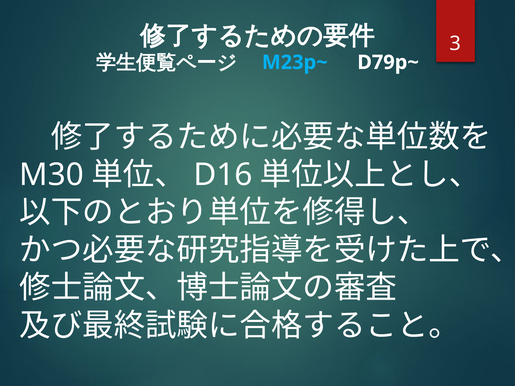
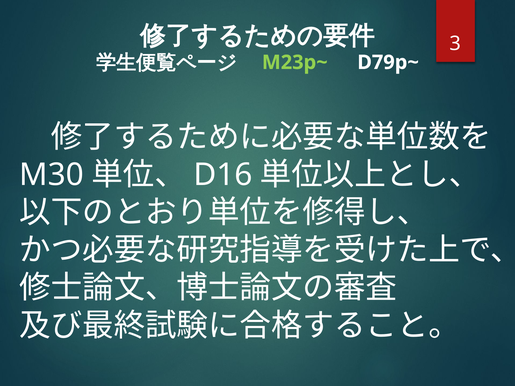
M23p~ colour: light blue -> light green (295, 62)
